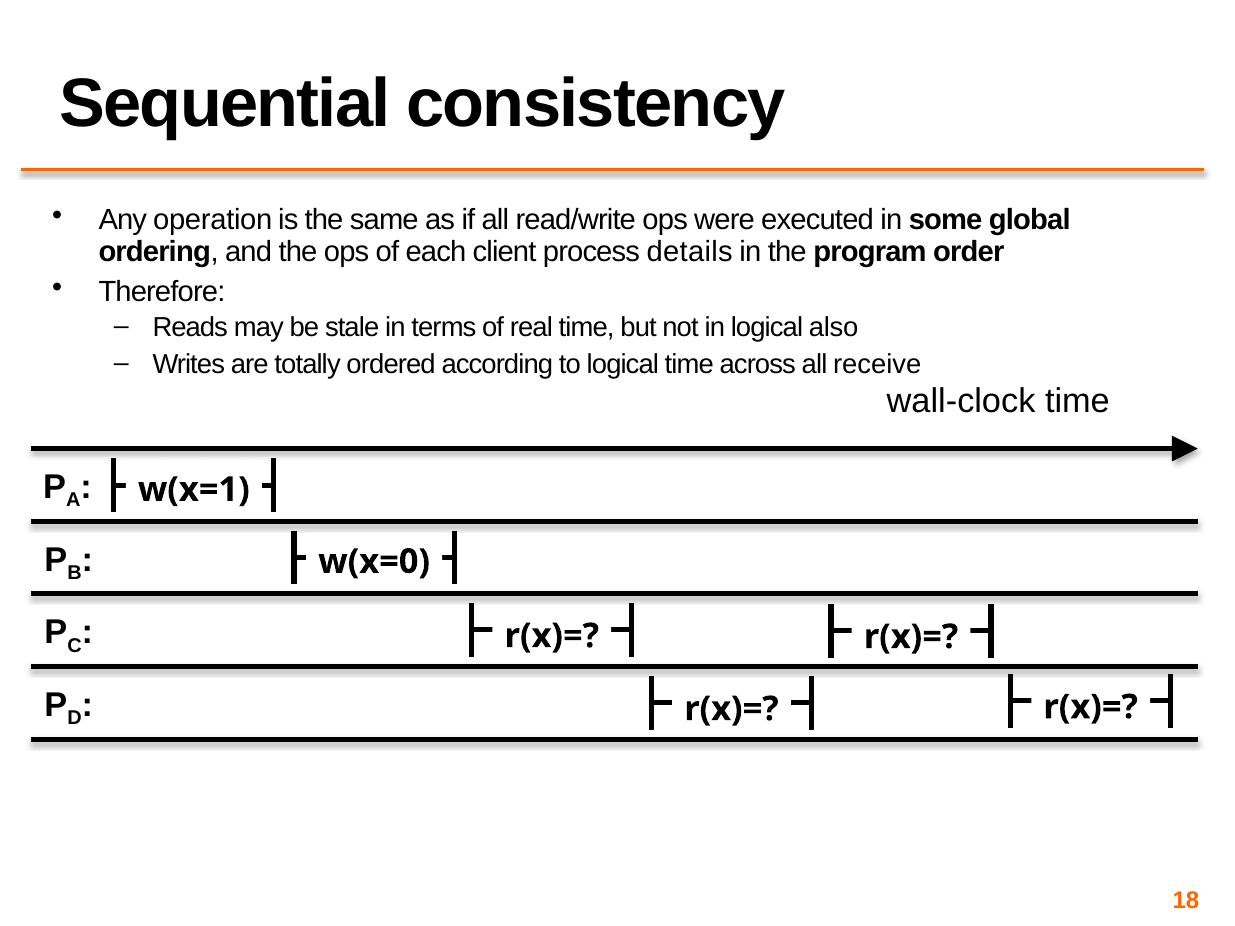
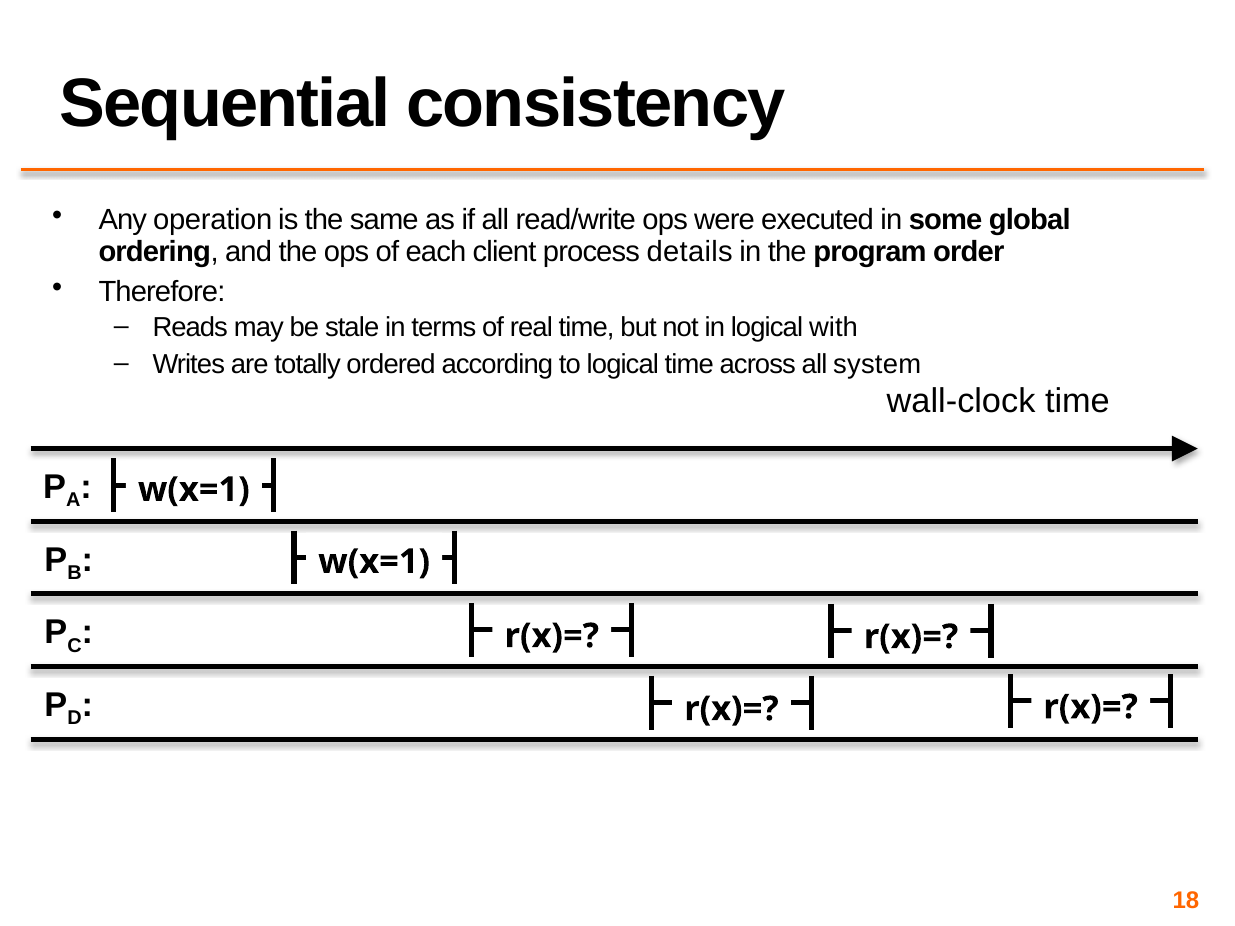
also: also -> with (834, 327)
receive: receive -> system (877, 364)
w(x=0: w(x=0 -> w(x=1 (374, 562)
